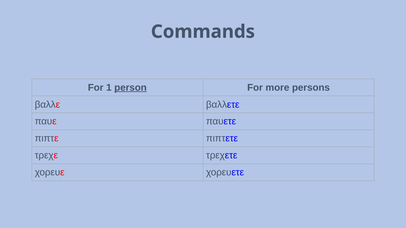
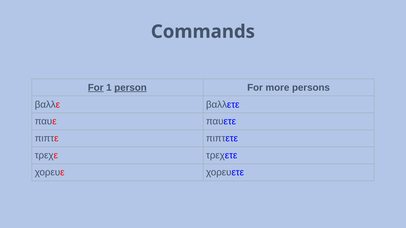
For underline: none -> present (96, 88)
